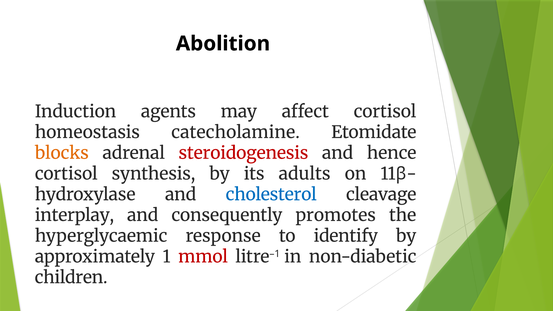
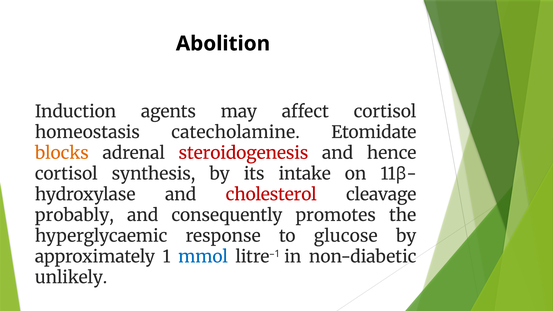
adults: adults -> intake (305, 174)
cholesterol colour: blue -> red (271, 195)
interplay: interplay -> probably (74, 215)
identify: identify -> glucose (346, 236)
mmol colour: red -> blue (203, 257)
children: children -> unlikely (71, 278)
